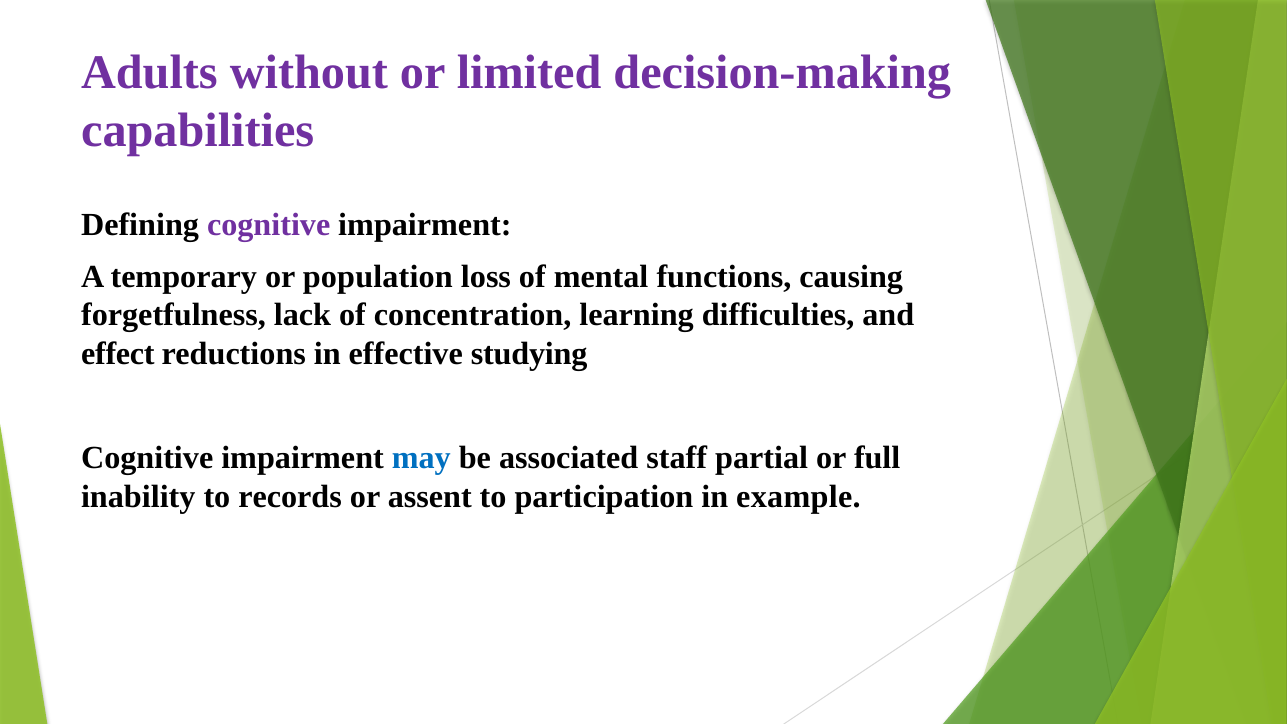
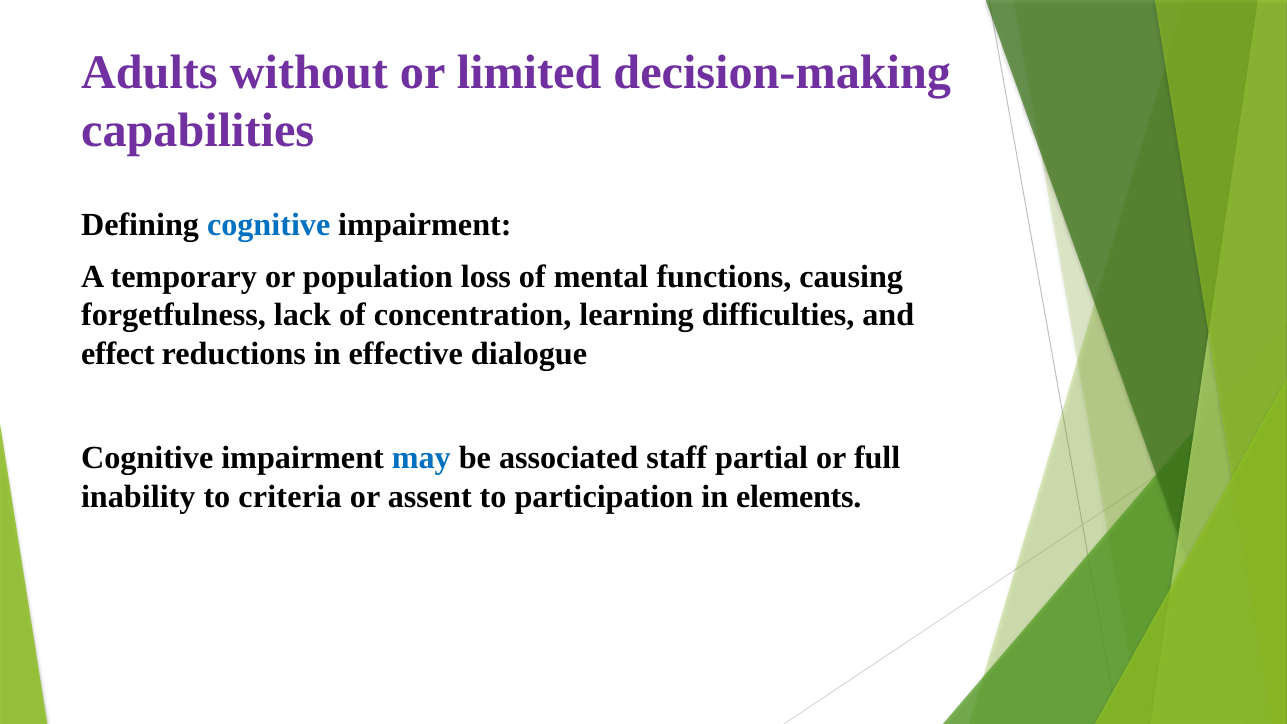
cognitive colour: purple -> blue (269, 225)
studying: studying -> dialogue (529, 354)
records: records -> criteria (290, 497)
example: example -> elements (799, 497)
